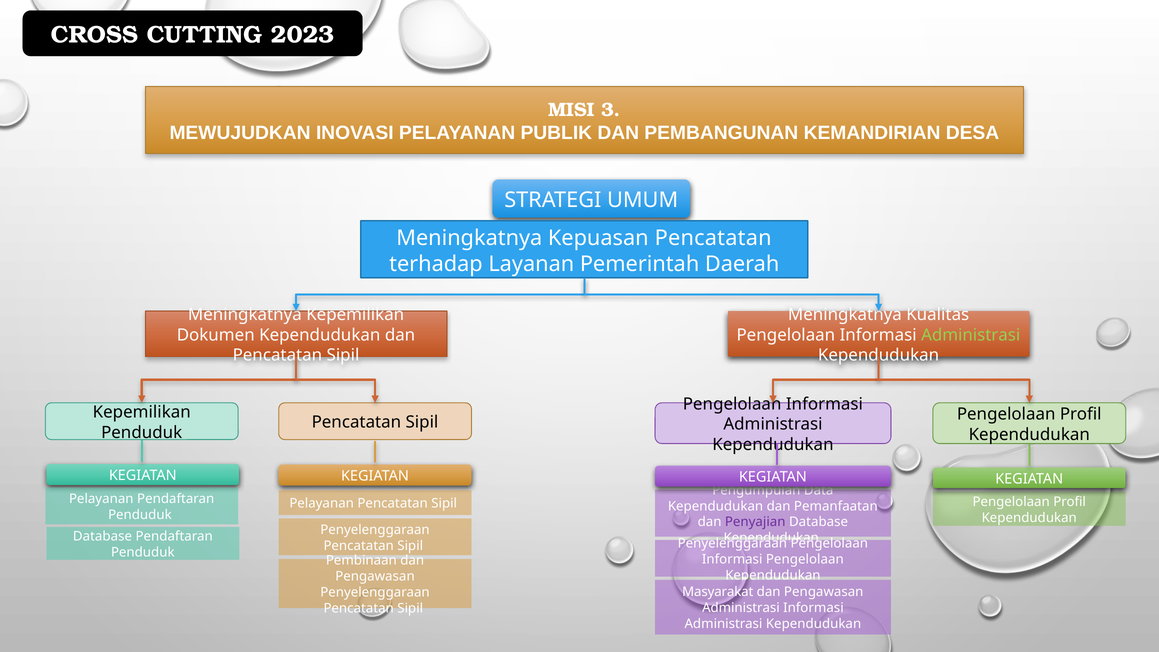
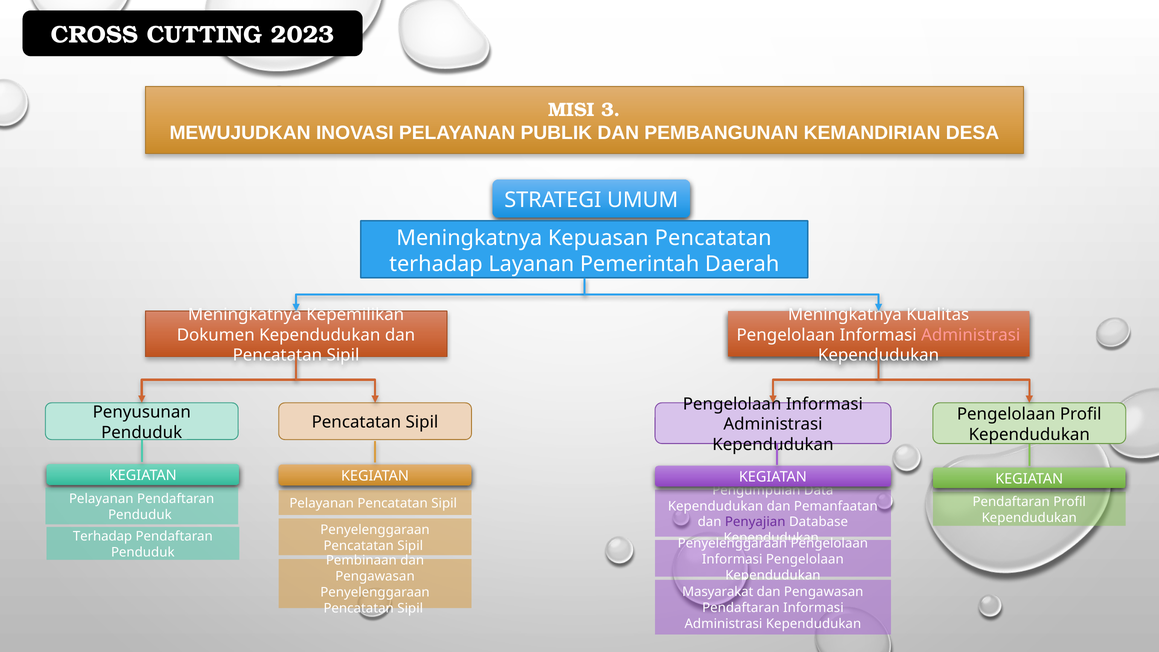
Administrasi colour: light green -> pink (971, 335)
Kepemilikan: Kepemilikan -> Penyusunan (142, 412)
Pengelolaan: Pengelolaan -> Pendaftaran (1011, 502)
Database: Database -> Terhadap (103, 536)
Administrasi: Administrasi -> Pendaftaran (741, 608)
